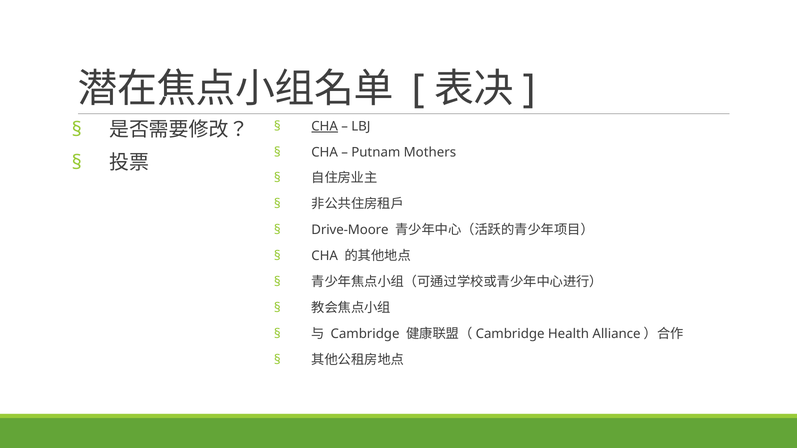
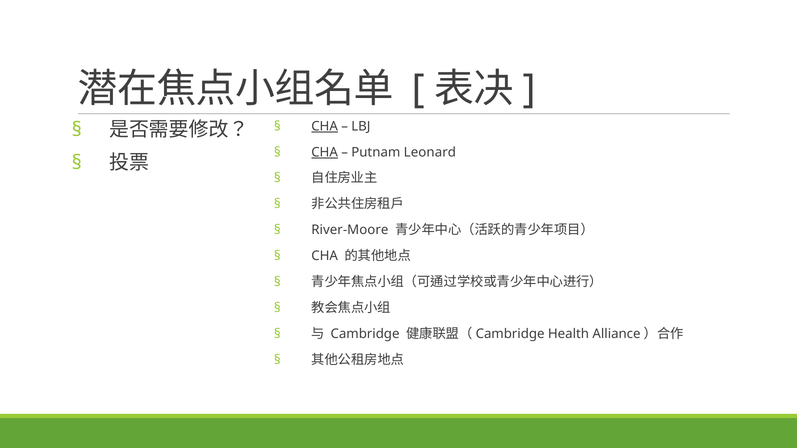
CHA underline: none -> present (325, 152)
Mothers: Mothers -> Leonard (430, 152)
Drive-Moore: Drive-Moore -> River-Moore (350, 230)
